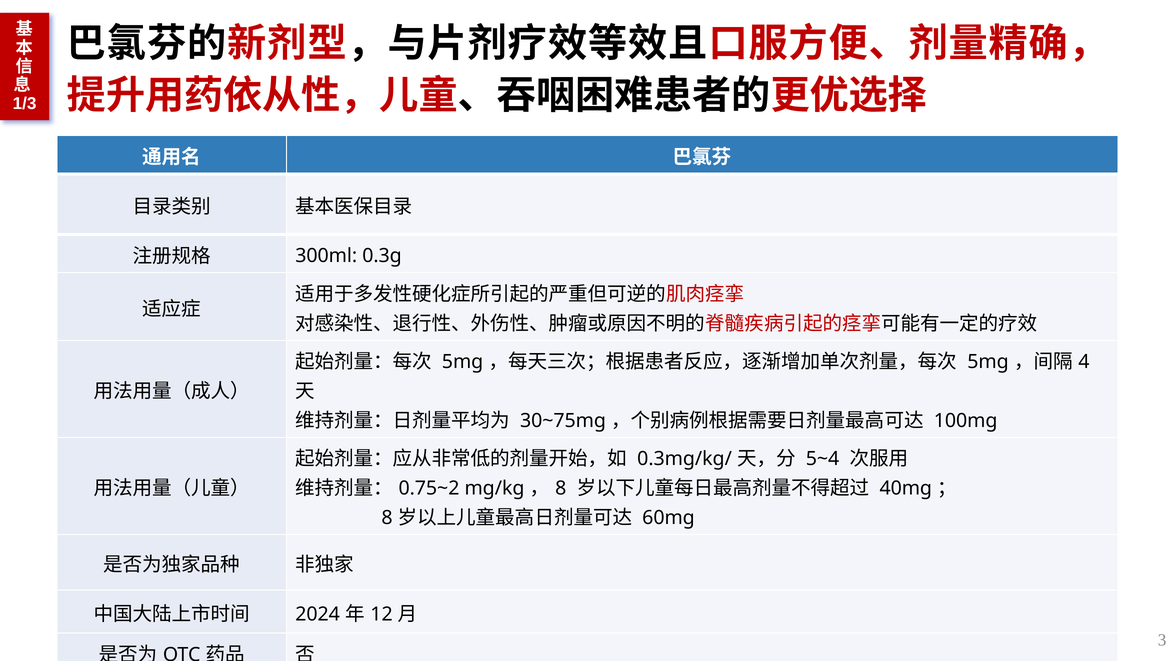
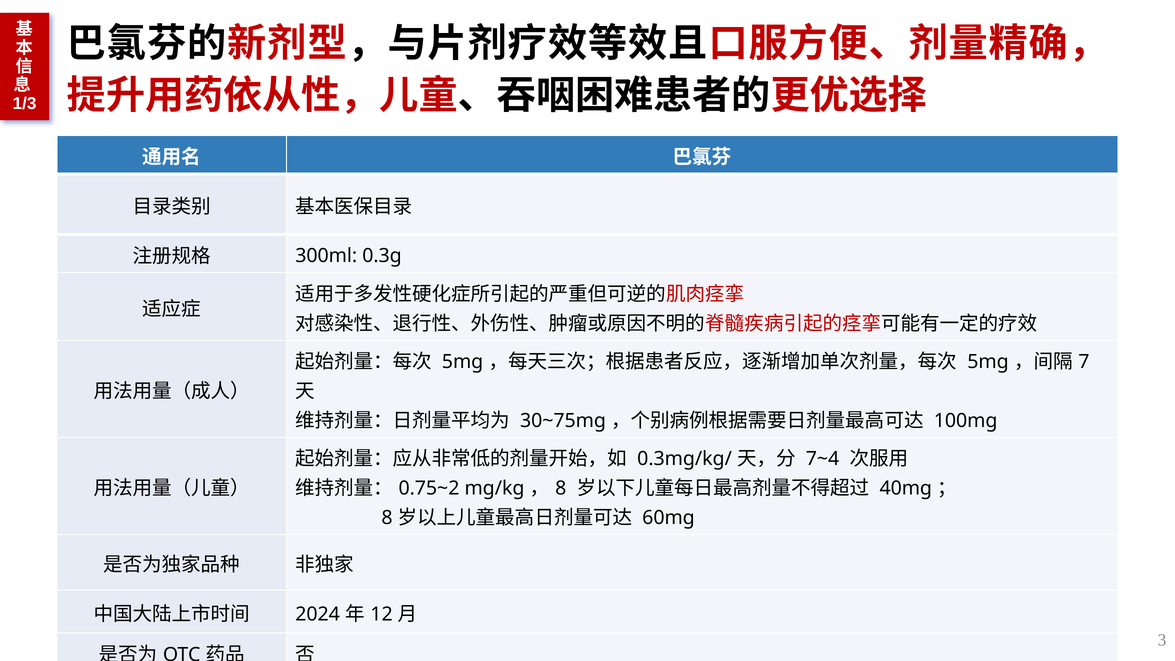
4: 4 -> 7 (1084, 362)
5~4: 5~4 -> 7~4 (823, 459)
